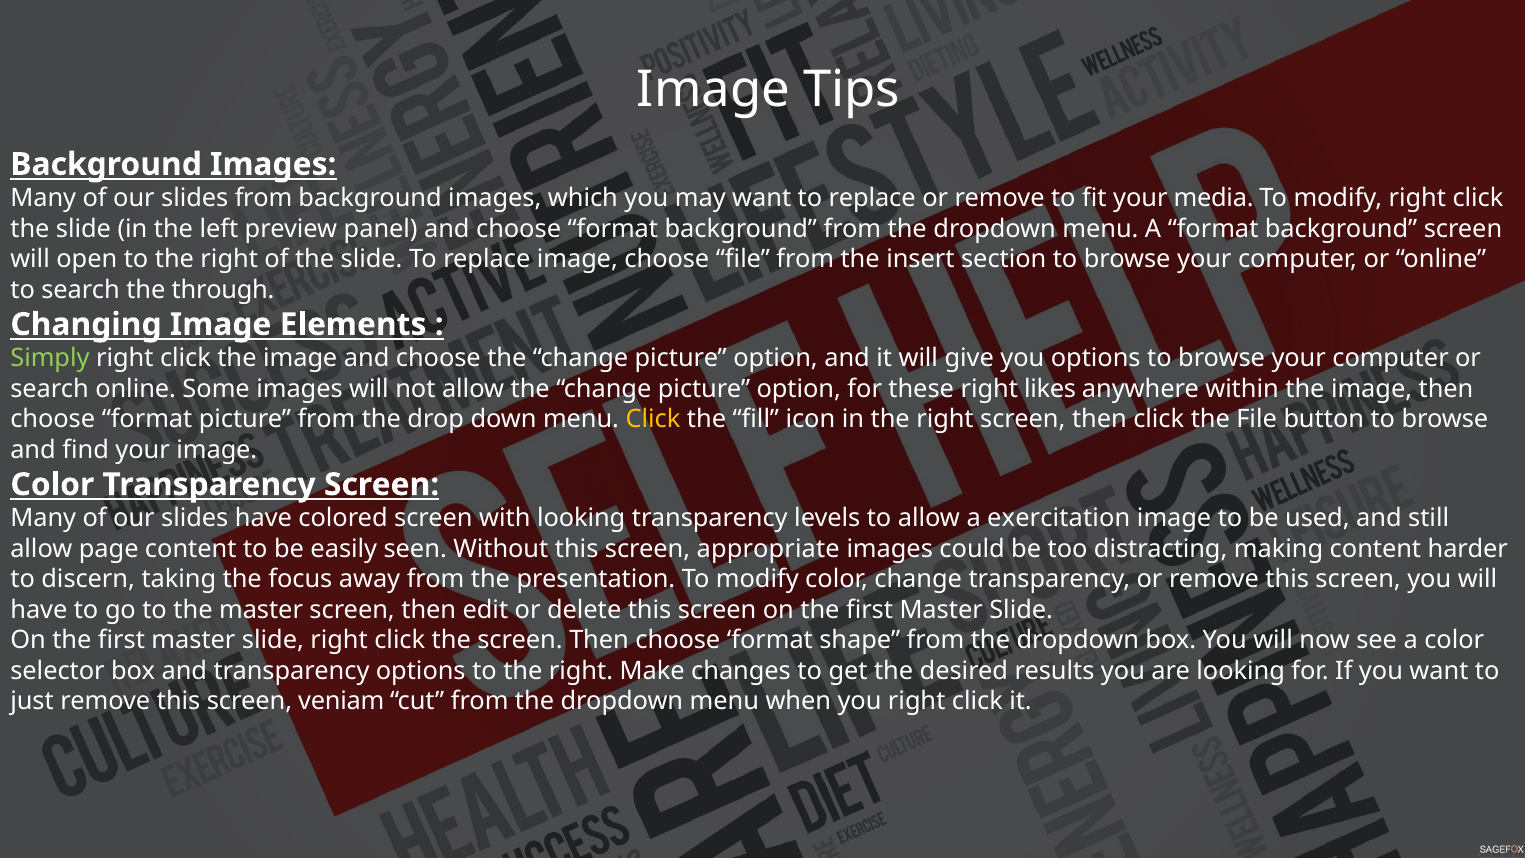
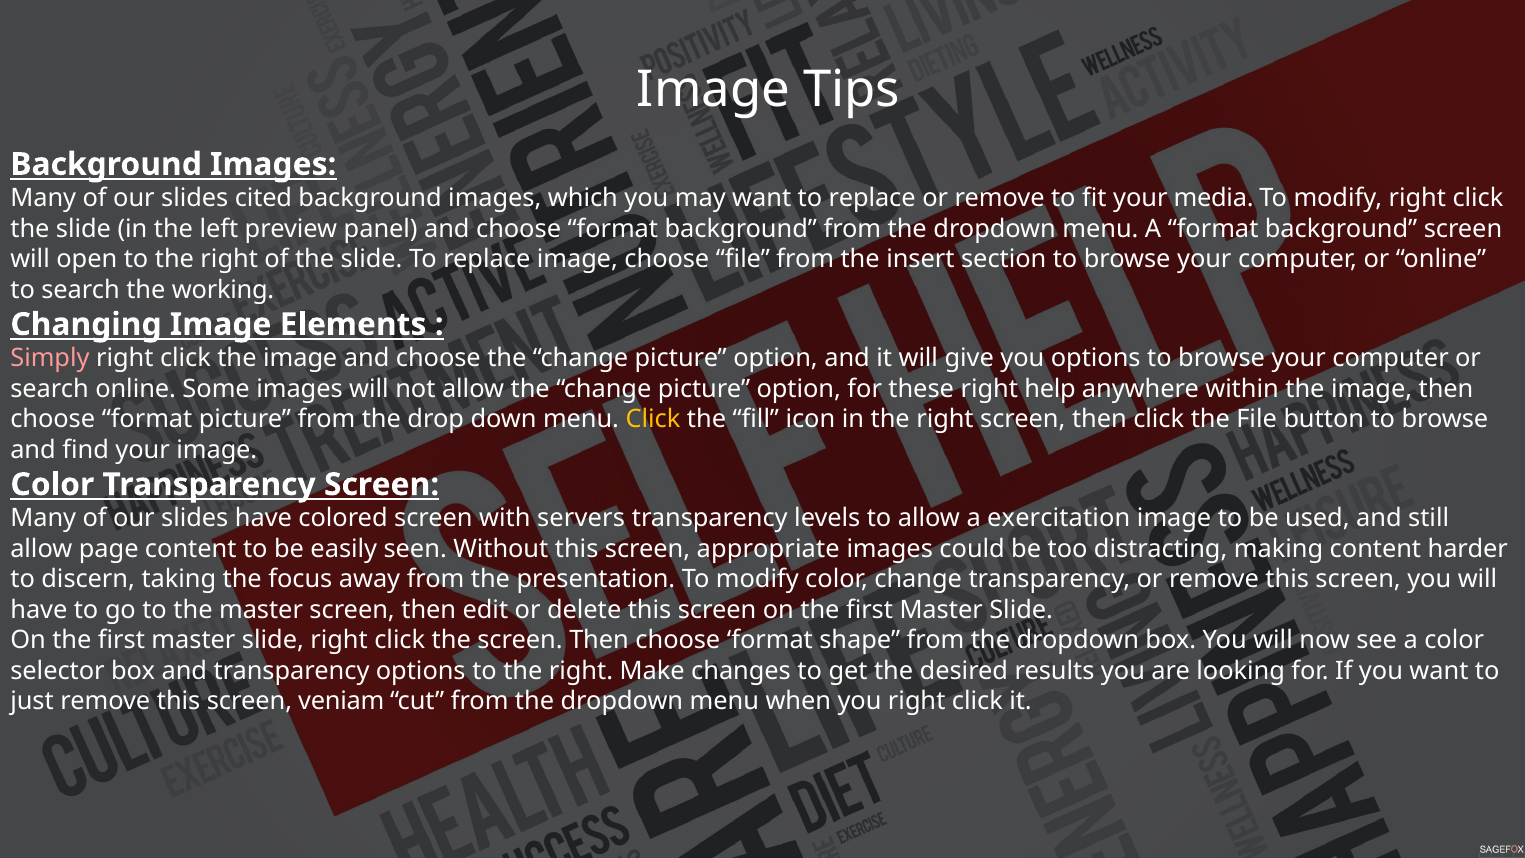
slides from: from -> cited (264, 198)
through: through -> working (223, 290)
Simply colour: light green -> pink (50, 358)
likes: likes -> help (1050, 389)
with looking: looking -> servers (581, 518)
